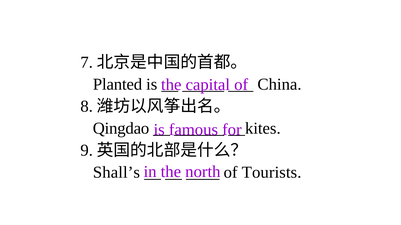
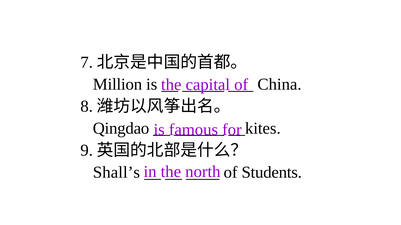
Planted: Planted -> Million (118, 84)
Tourists: Tourists -> Students (272, 173)
